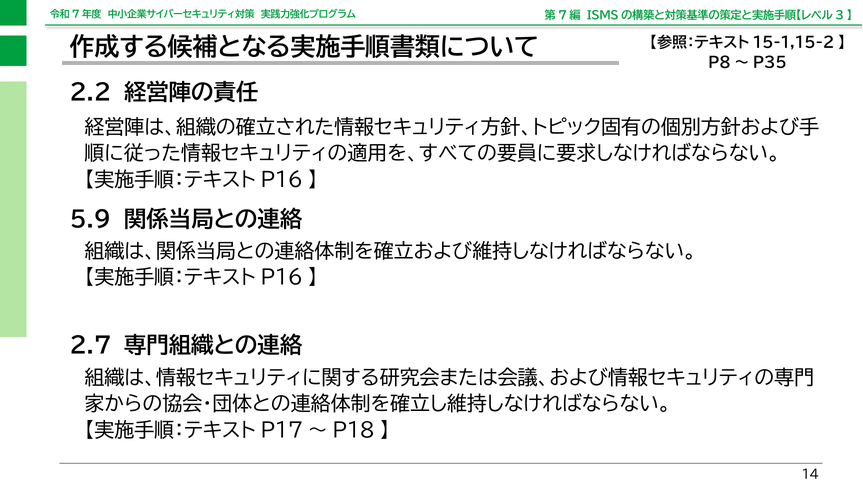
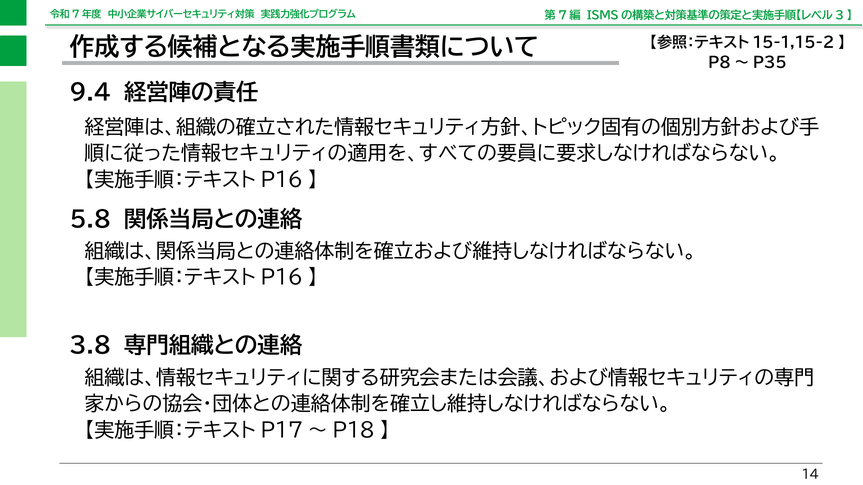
2.2: 2.2 -> 9.4 (90, 93)
5.9: 5.9 -> 5.8 (90, 220)
2.7: 2.7 -> 3.8 (90, 346)
